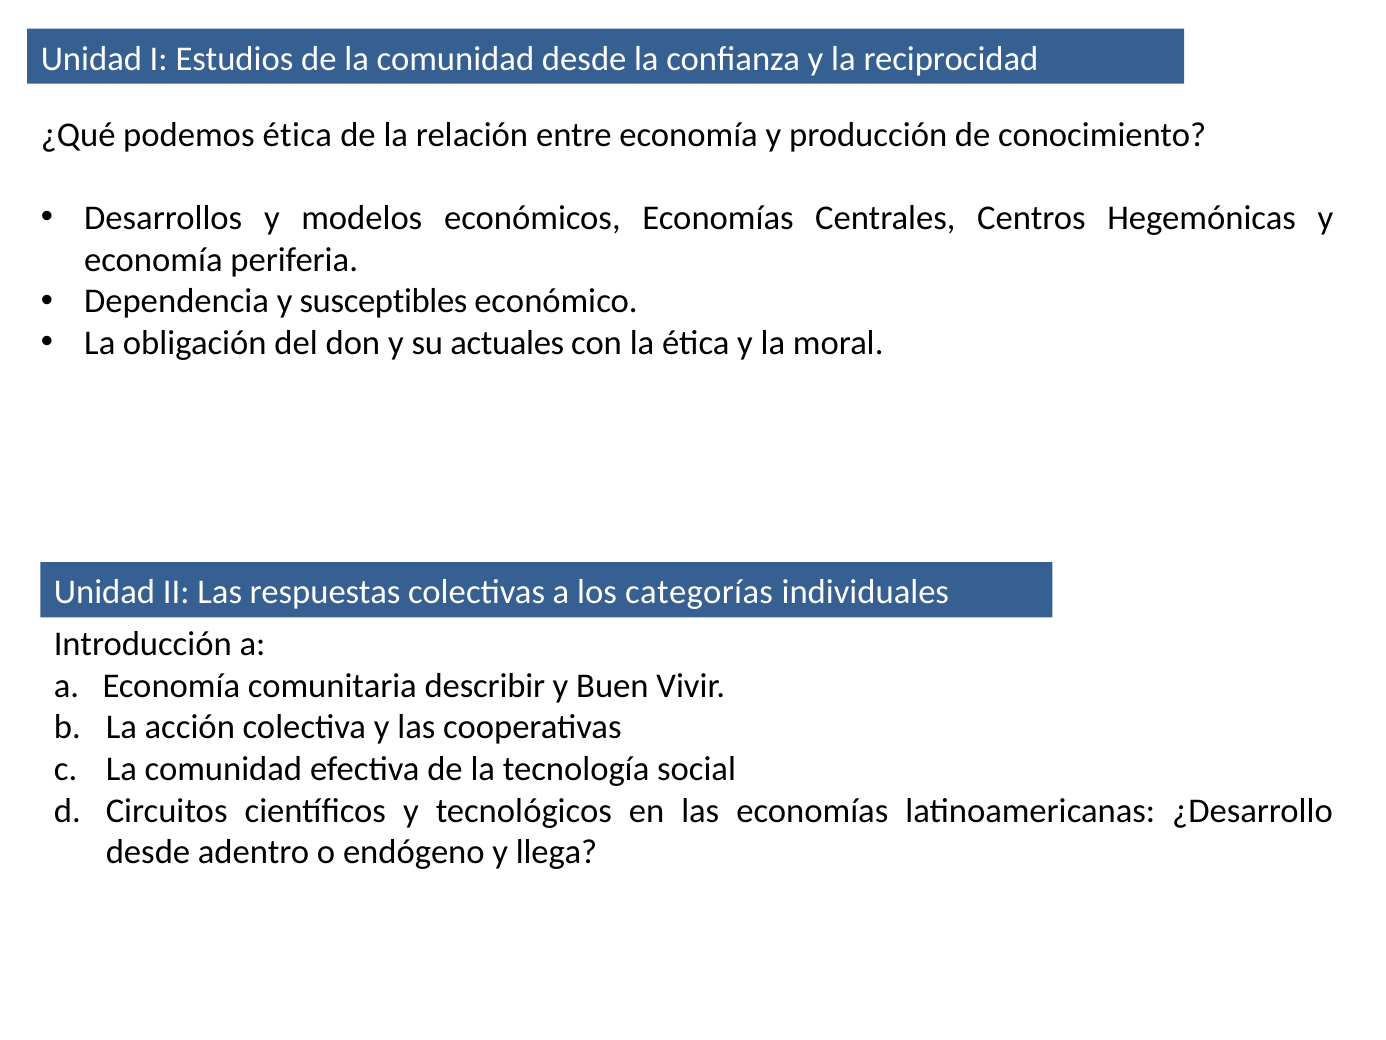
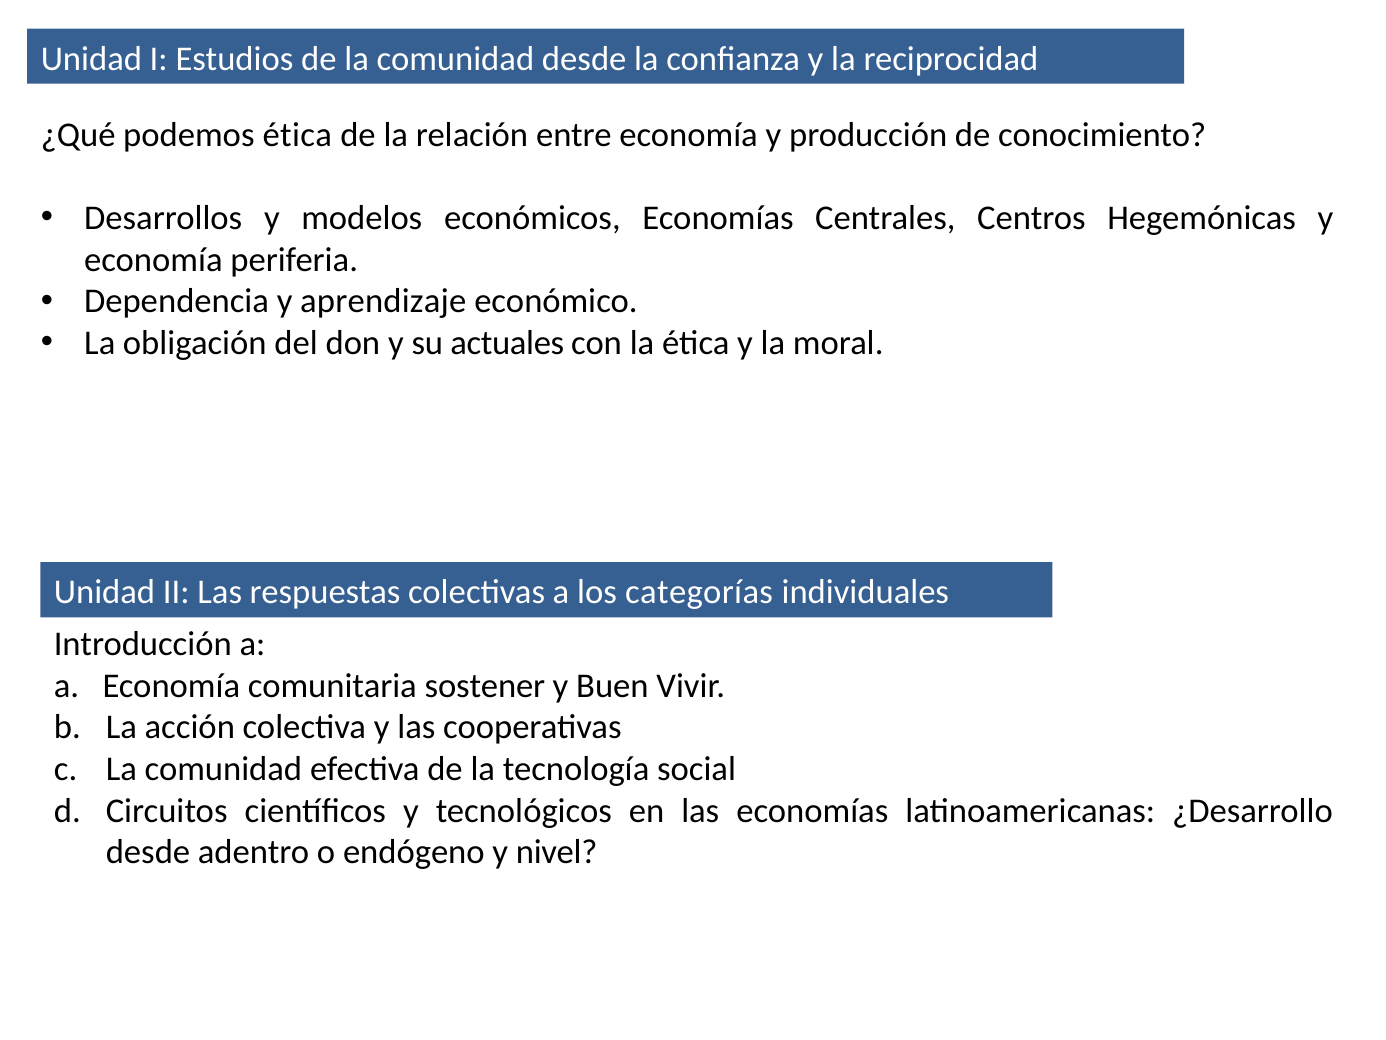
susceptibles: susceptibles -> aprendizaje (383, 301)
describir: describir -> sostener (485, 686)
llega: llega -> nivel (557, 852)
